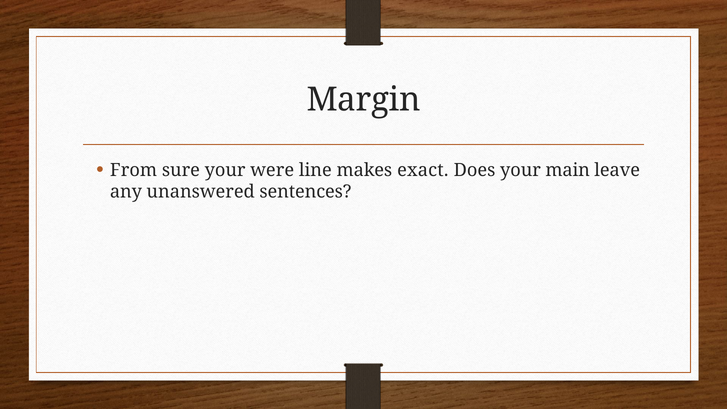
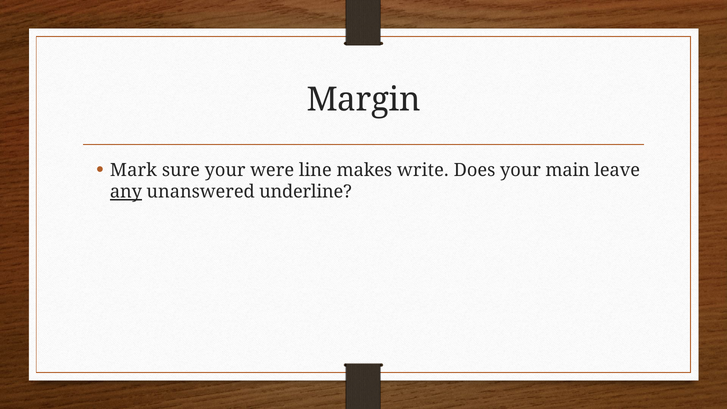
From: From -> Mark (133, 170)
exact: exact -> write (423, 170)
any underline: none -> present (126, 192)
sentences: sentences -> underline (305, 192)
